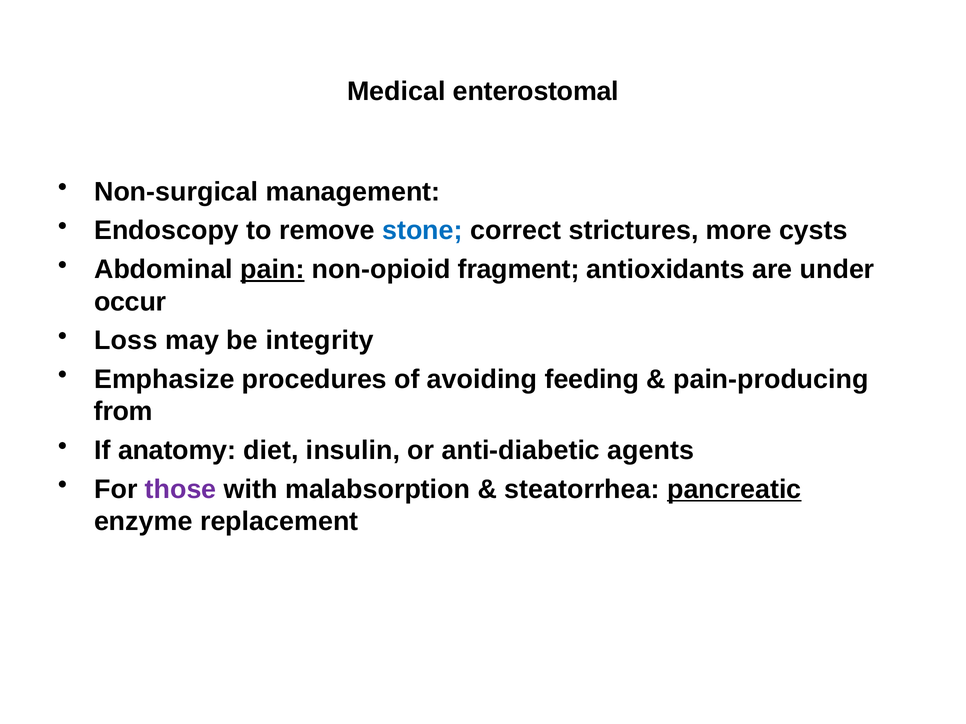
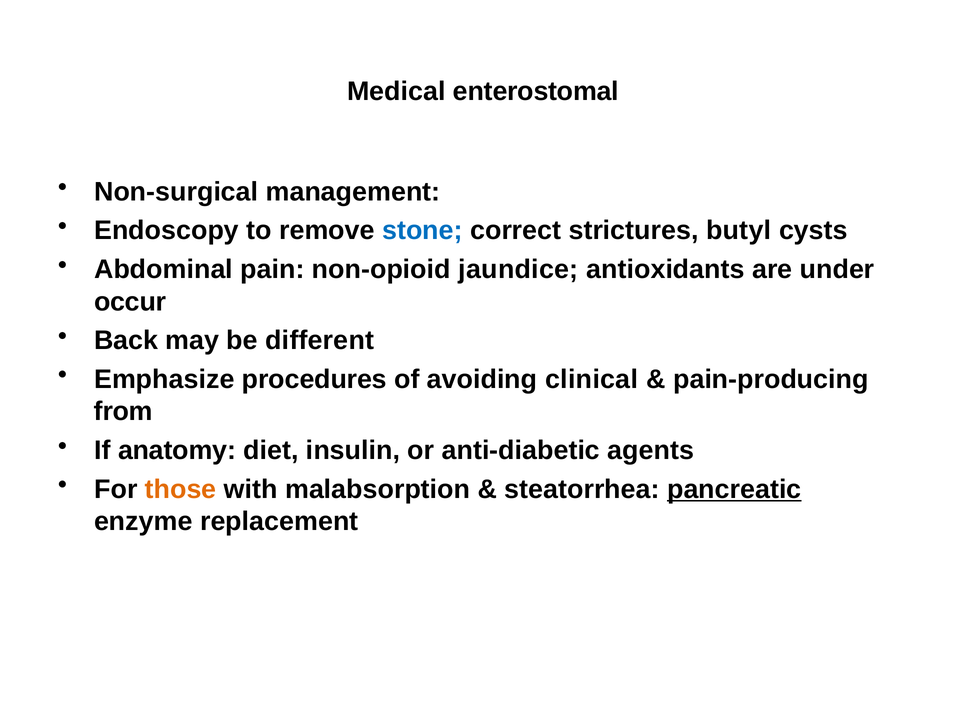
more: more -> butyl (739, 231)
pain underline: present -> none (272, 270)
fragment: fragment -> jaundice (518, 270)
Loss: Loss -> Back (126, 341)
integrity: integrity -> different (320, 341)
feeding: feeding -> clinical (592, 380)
those colour: purple -> orange (181, 490)
